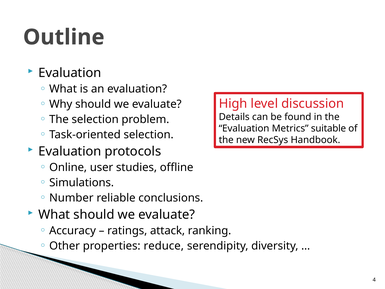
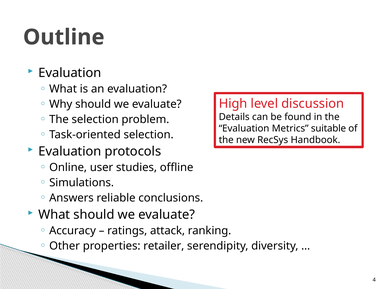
Number: Number -> Answers (71, 198)
reduce: reduce -> retailer (164, 246)
